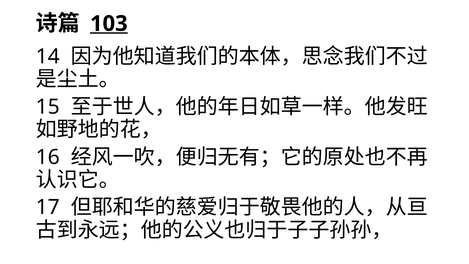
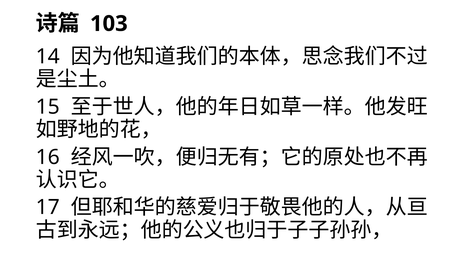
103 underline: present -> none (109, 24)
